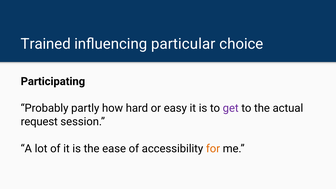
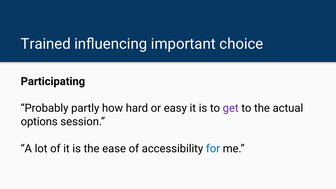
particular: particular -> important (183, 44)
request: request -> options (39, 122)
for colour: orange -> blue (213, 149)
